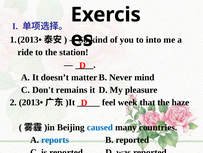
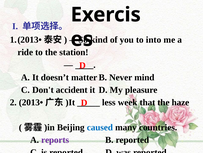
remains: remains -> accident (72, 89)
feel: feel -> less (109, 102)
reports colour: blue -> purple (55, 139)
